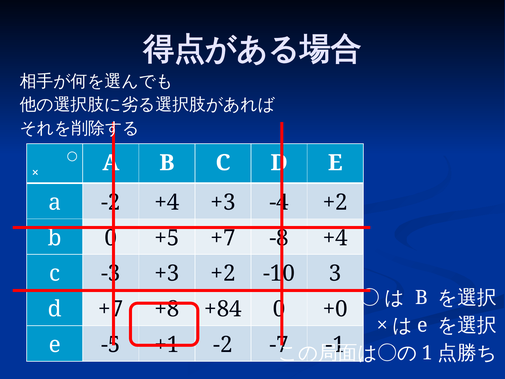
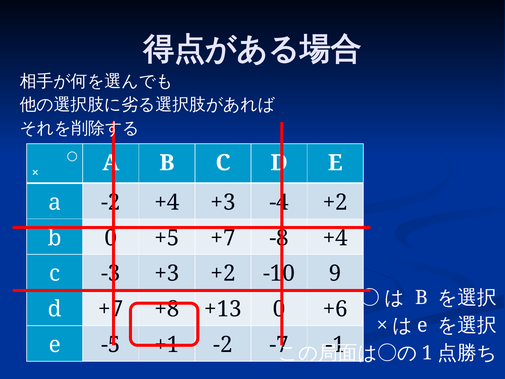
3: 3 -> 9 (335, 273)
+84: +84 -> +13 (223, 309)
+0: +0 -> +6 (335, 309)
